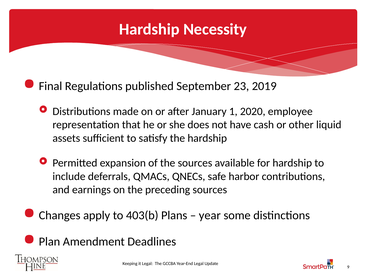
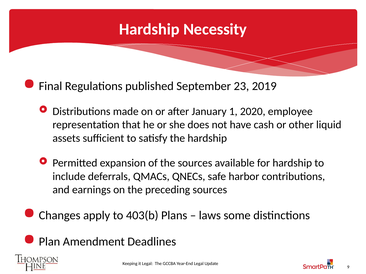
year: year -> laws (210, 216)
